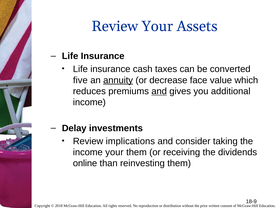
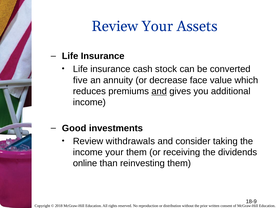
taxes: taxes -> stock (166, 69)
annuity underline: present -> none (118, 80)
Delay: Delay -> Good (74, 128)
implications: implications -> withdrawals (130, 141)
